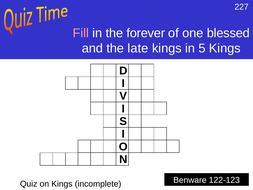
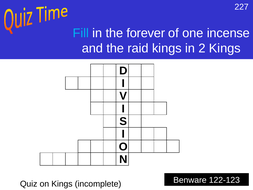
Fill colour: pink -> light blue (81, 33)
blessed: blessed -> incense (228, 33)
late: late -> raid (138, 48)
5: 5 -> 2 (202, 48)
